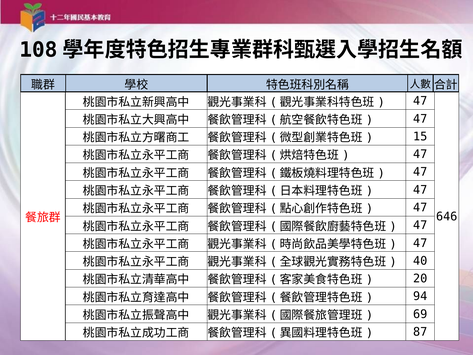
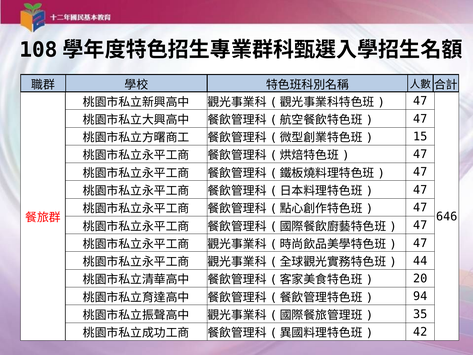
40: 40 -> 44 (420, 261)
69: 69 -> 35 (420, 314)
87: 87 -> 42 (420, 332)
